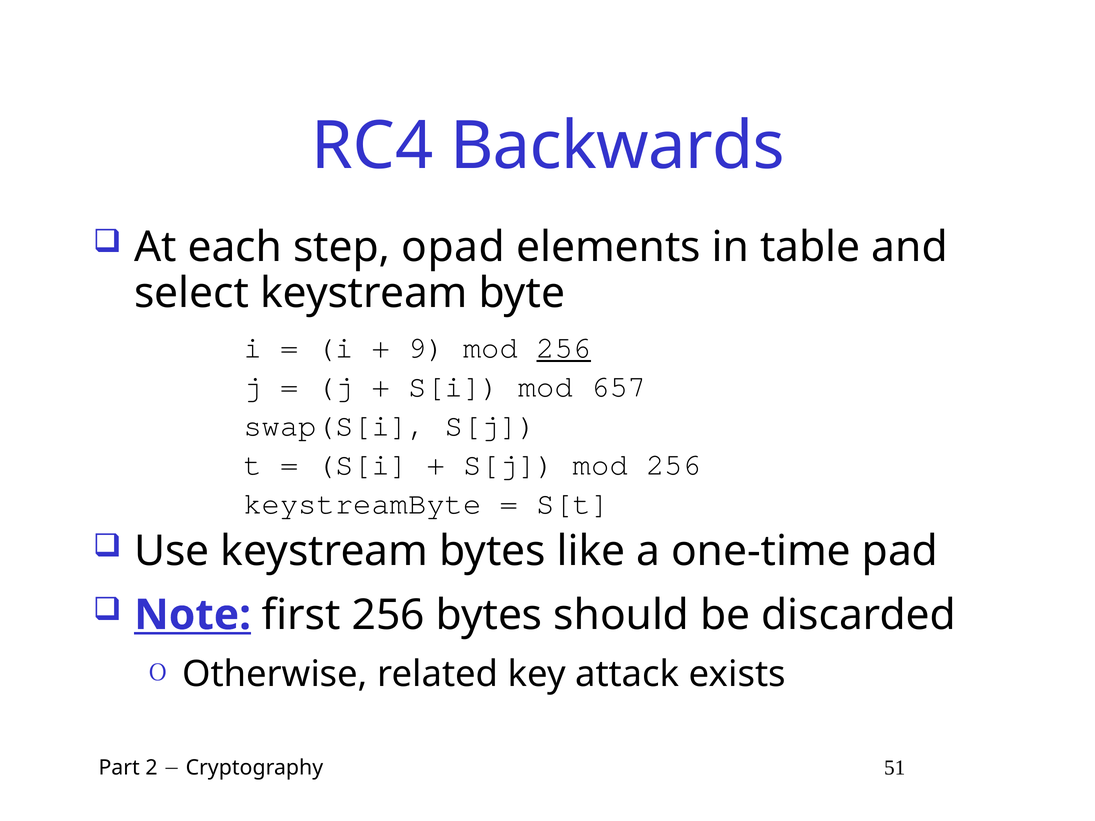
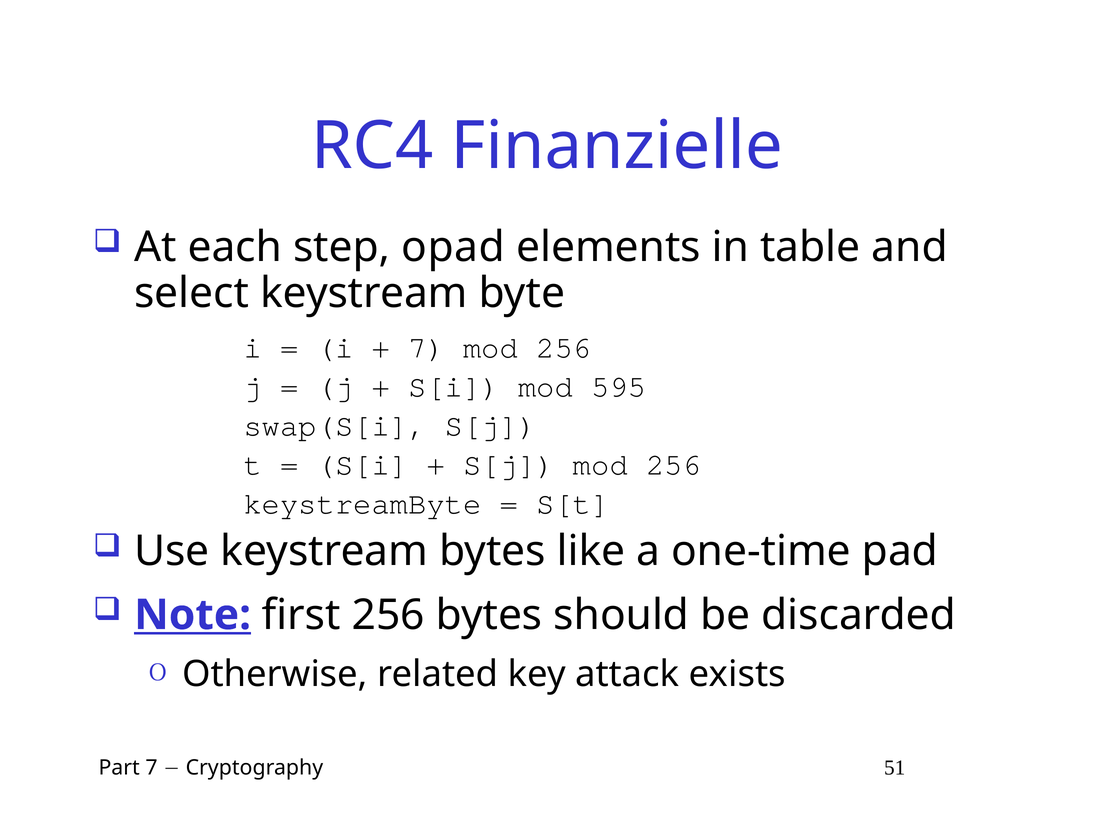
Backwards: Backwards -> Finanzielle (617, 146)
9: 9 -> 7 (427, 348)
256 underline: present -> none (564, 348)
657: 657 -> 595 (619, 387)
Part 2: 2 -> 7 (151, 768)
